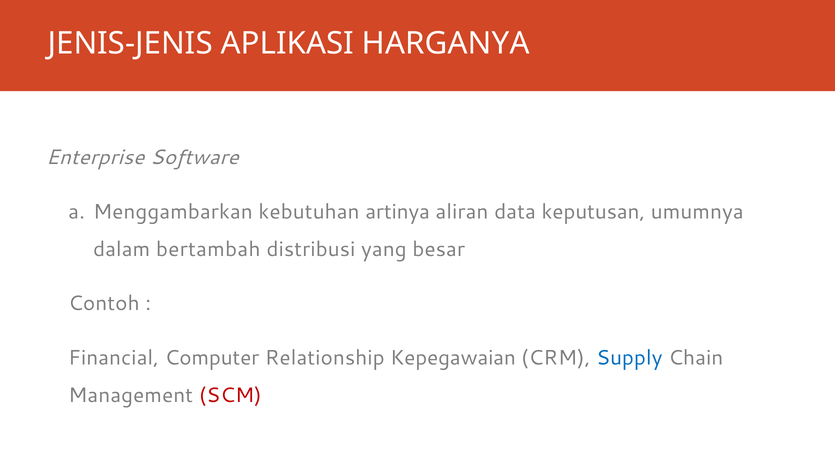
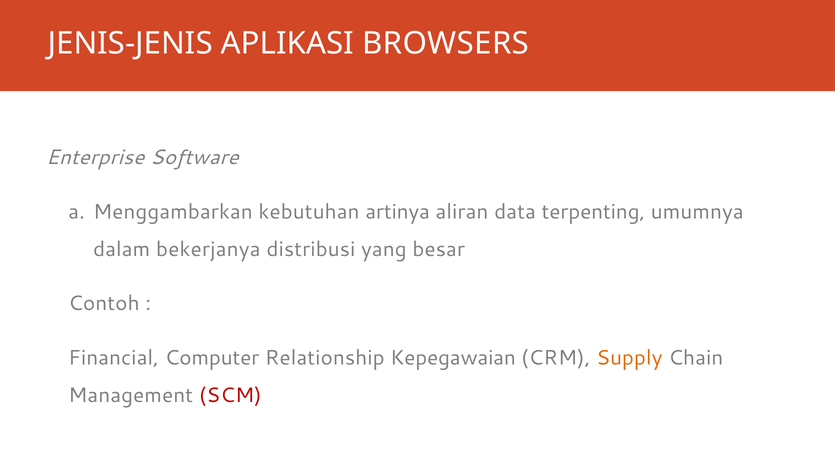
HARGANYA: HARGANYA -> BROWSERS (446, 44)
keputusan: keputusan -> terpenting (593, 212)
bertambah: bertambah -> bekerjanya (208, 250)
Supply colour: blue -> orange (629, 358)
